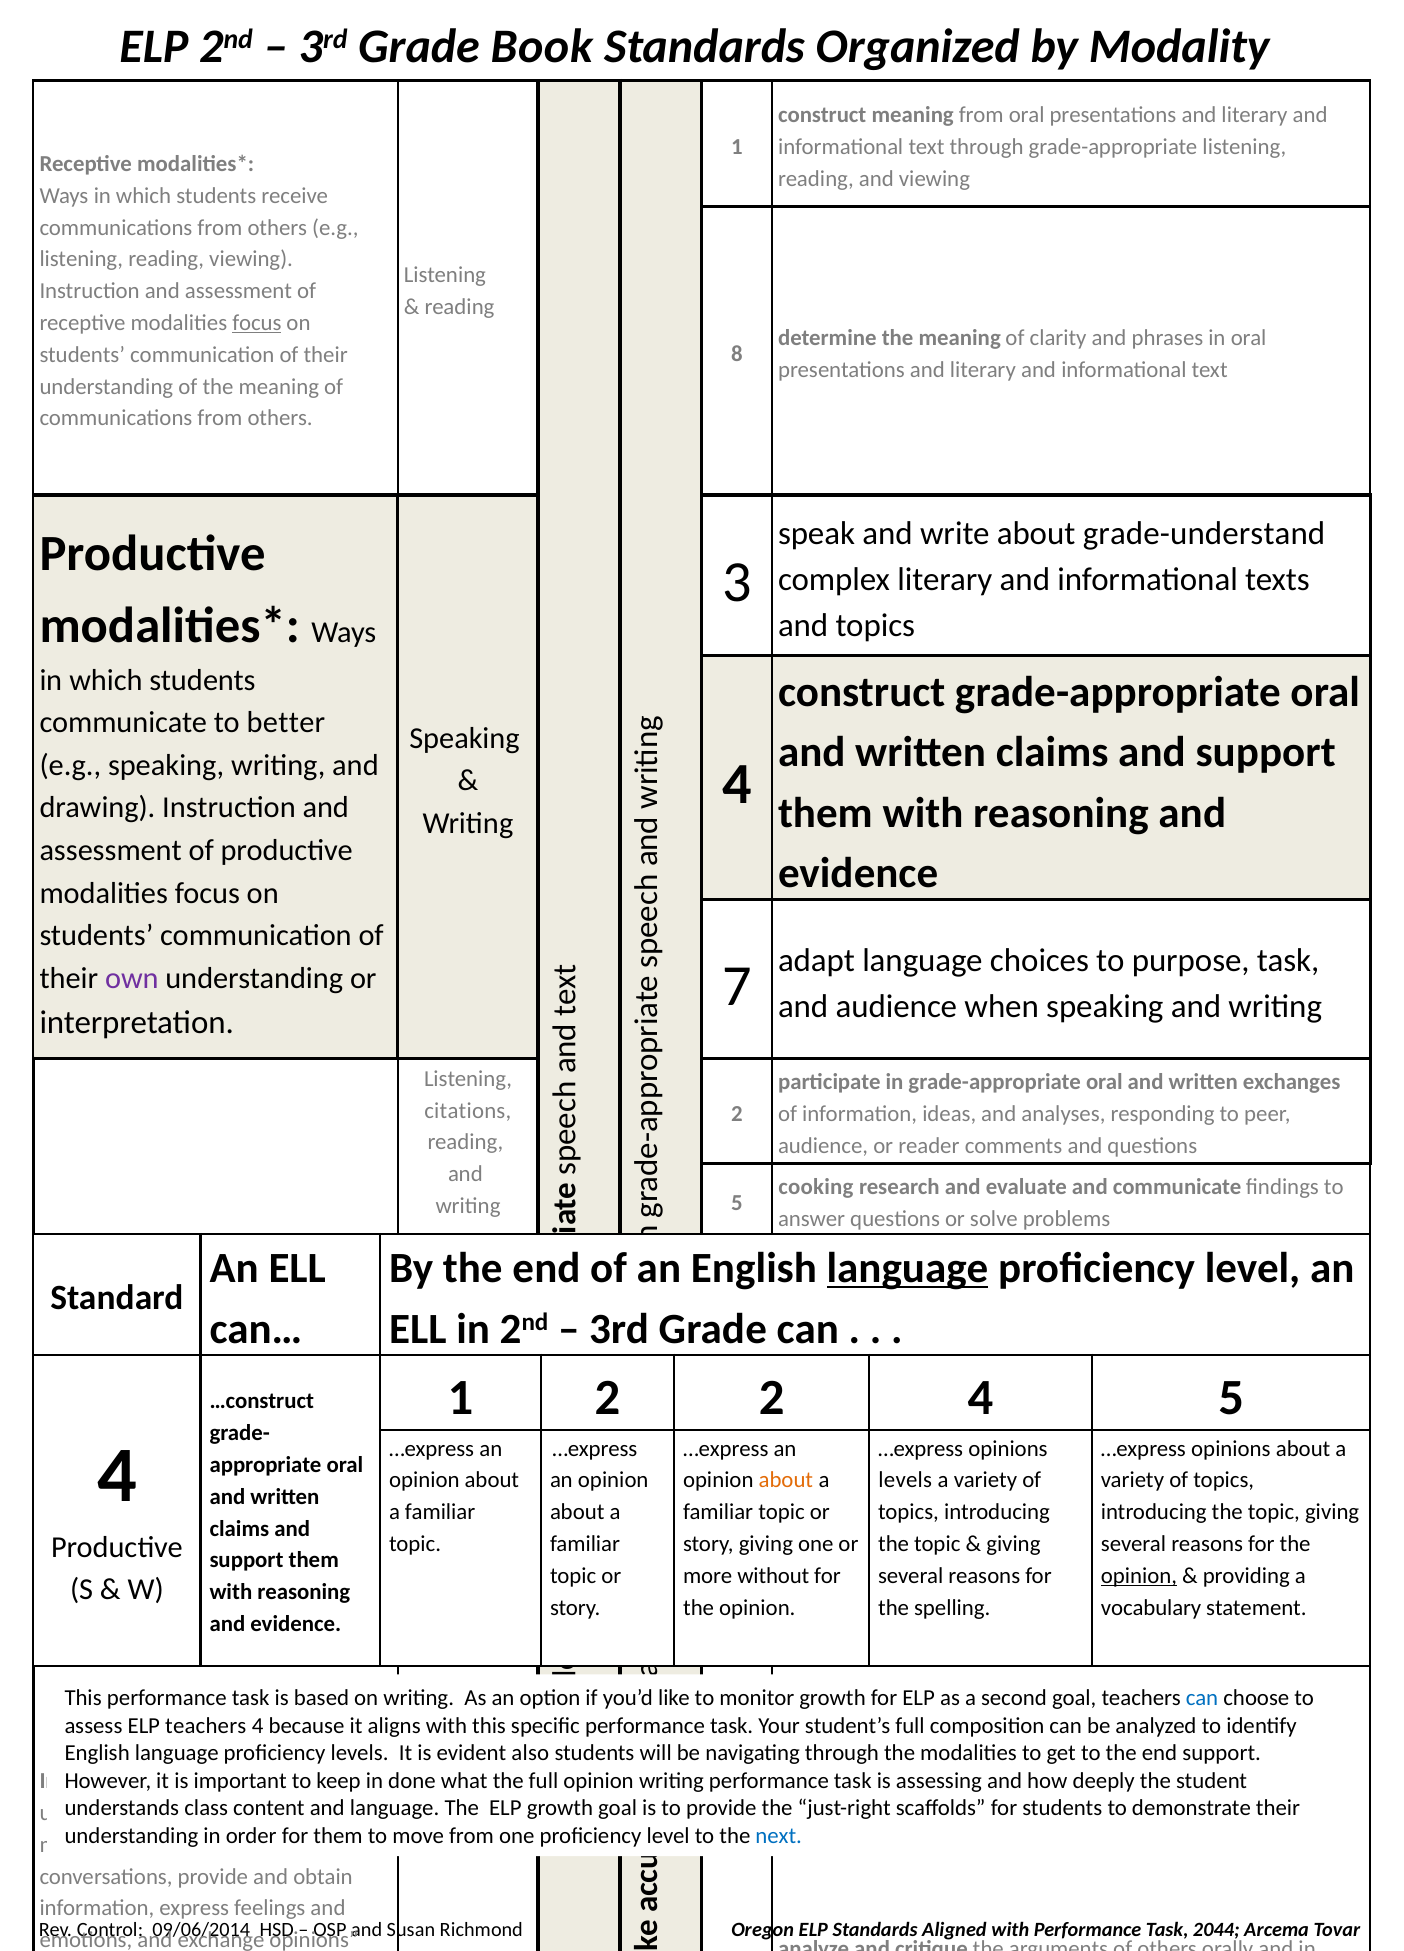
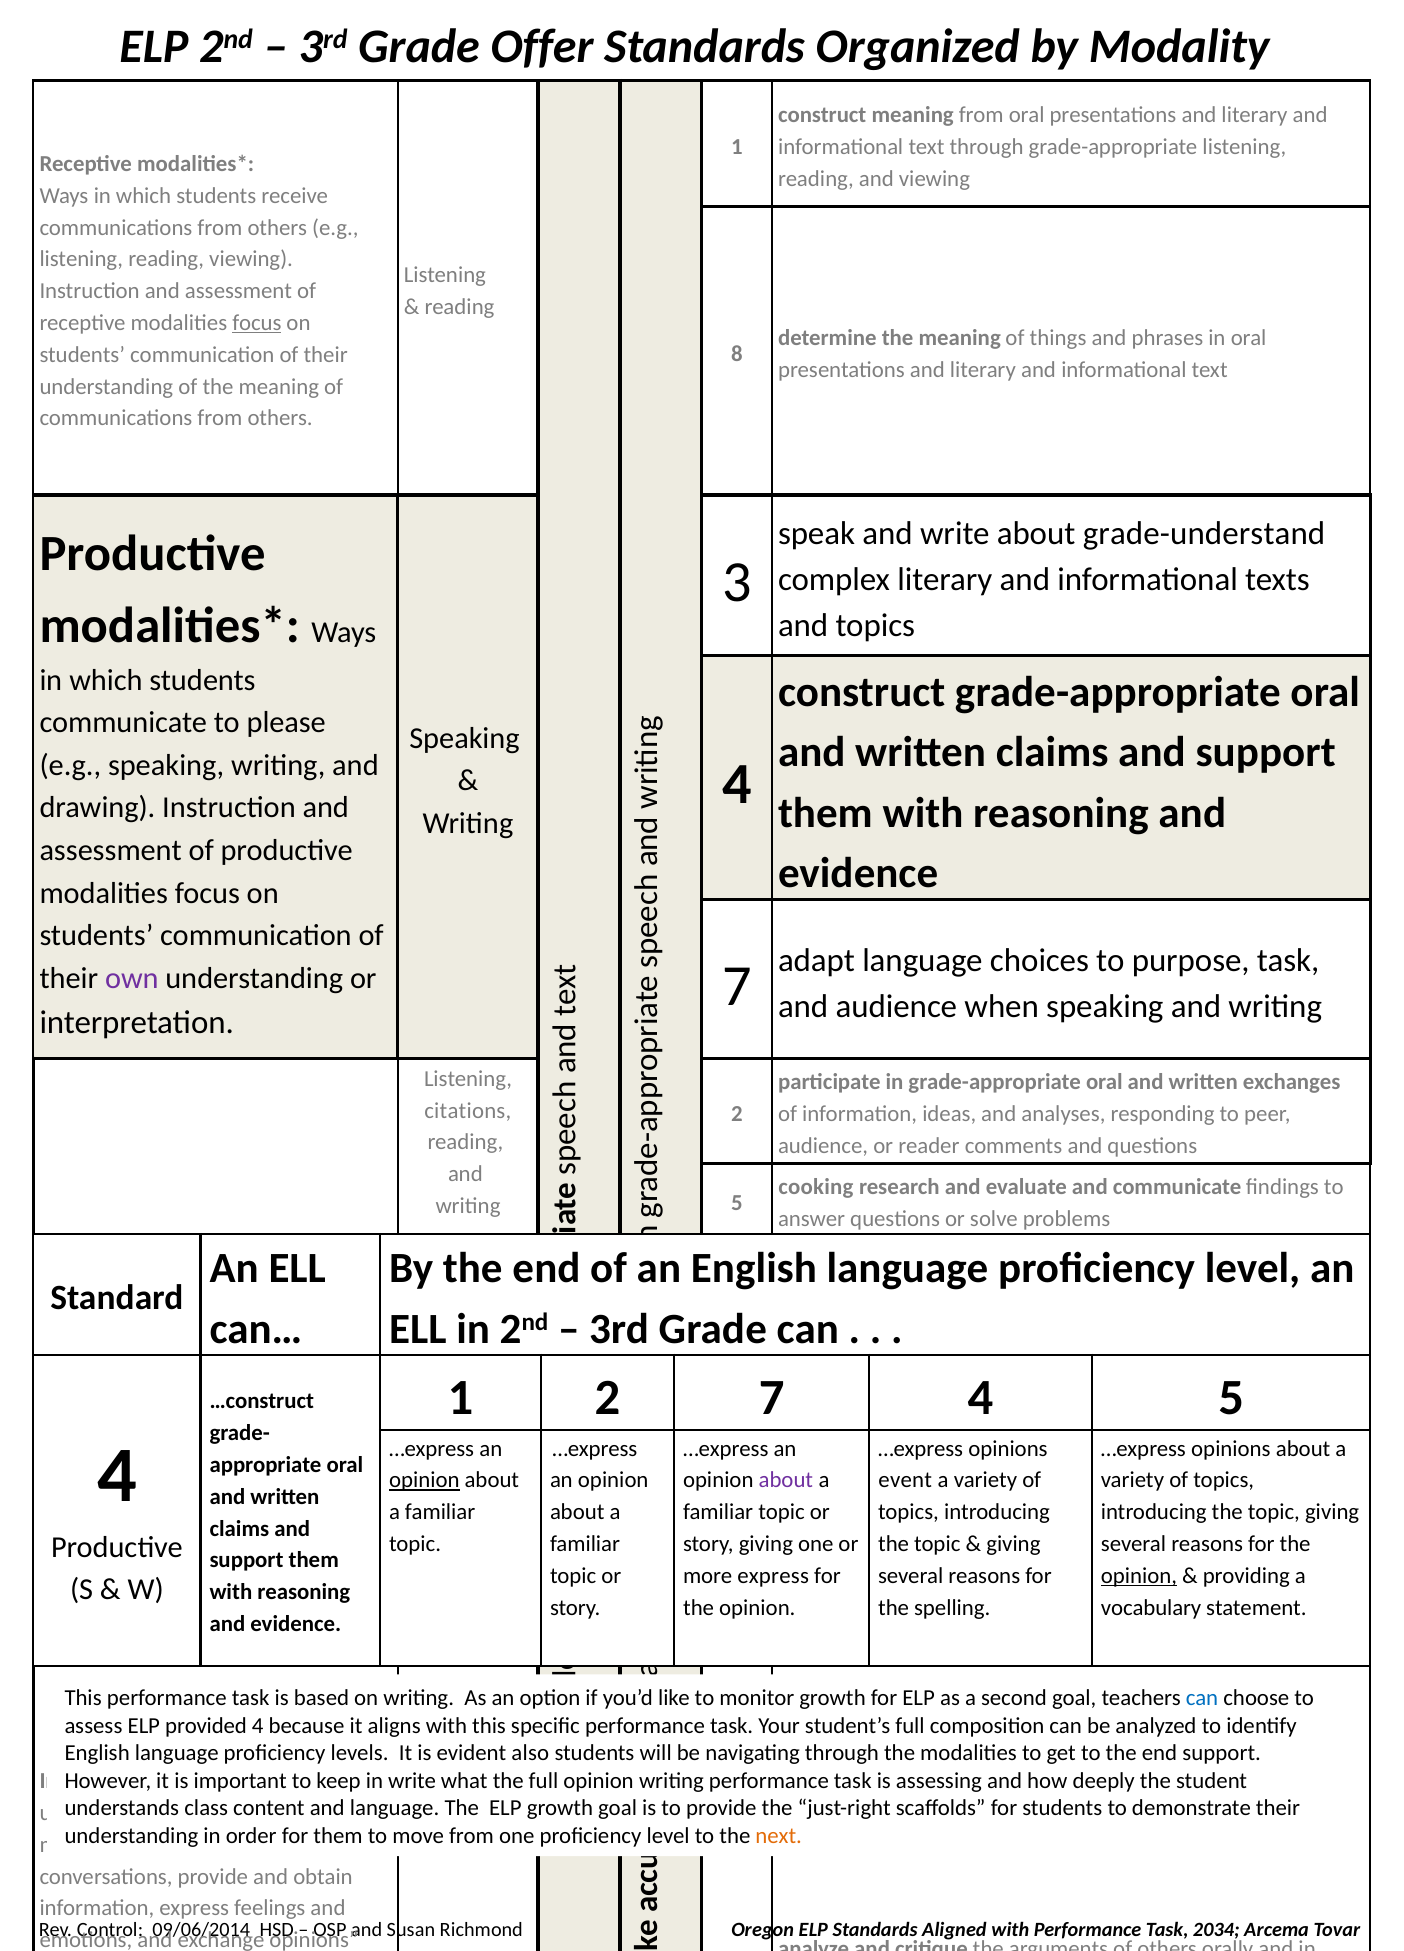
Book: Book -> Offer (542, 47)
clarity: clarity -> things (1058, 338)
better: better -> please (286, 723)
language underline: present -> none (908, 1269)
2 2: 2 -> 7 (772, 1398)
opinion underline: none -> present (424, 1480)
about colour: orange -> purple (786, 1480)
levels: levels -> event (905, 1480)
more without: without -> express (773, 1576)
ELP teachers: teachers -> provided (206, 1726)
done: done -> write (412, 1781)
next colour: blue -> orange (779, 1836)
2044: 2044 -> 2034 (1216, 1930)
